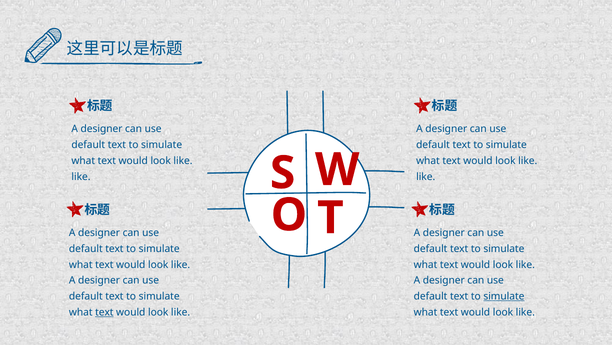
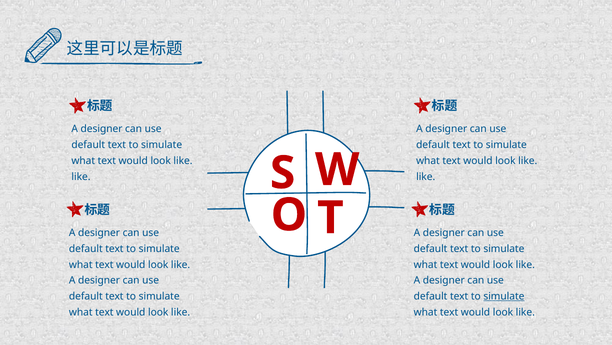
text underline: present -> none (104, 312)
